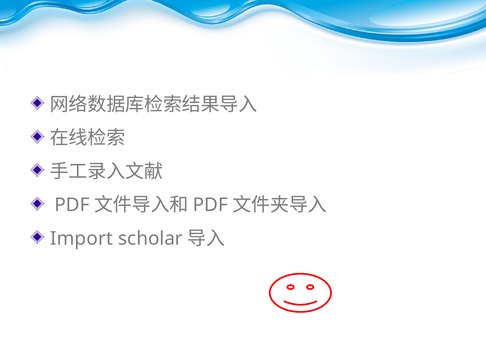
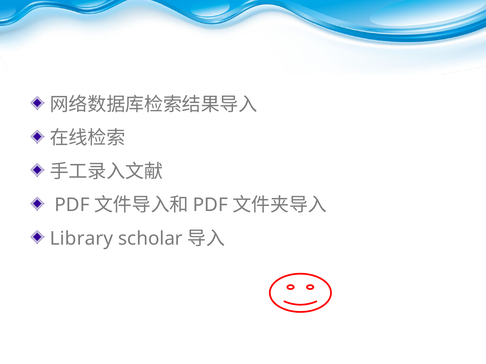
Import: Import -> Library (81, 239)
